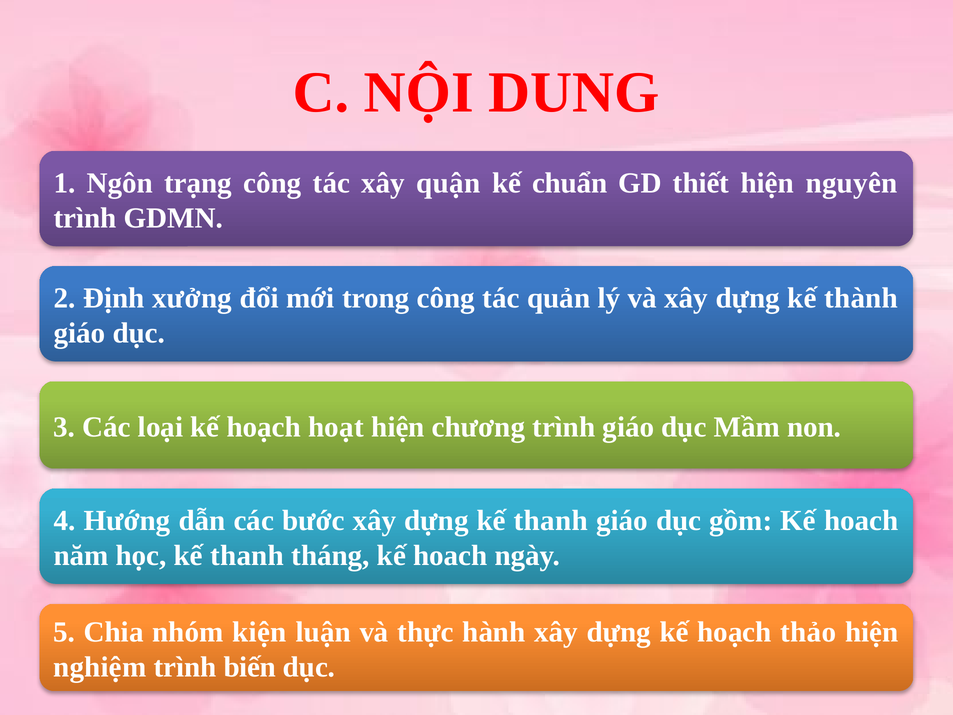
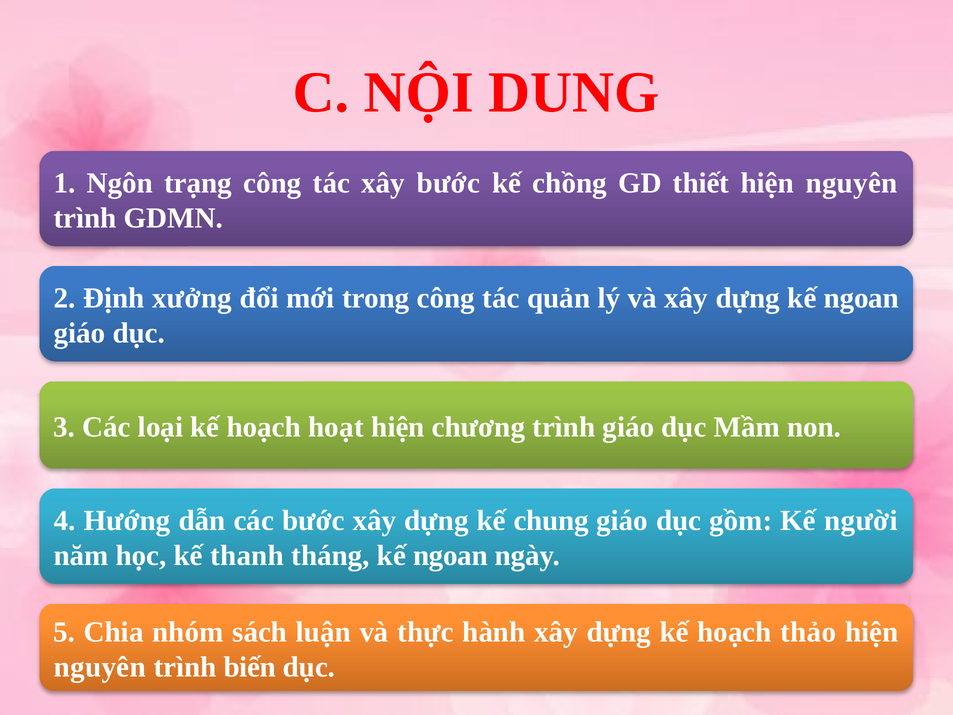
xây quận: quận -> bước (448, 183)
chuẩn: chuẩn -> chồng (570, 183)
dựng kế thành: thành -> ngoan (861, 298)
dựng kế thanh: thanh -> chung (551, 521)
gồm Kế hoach: hoach -> người (861, 521)
tháng kế hoach: hoach -> ngoan (451, 556)
kiện: kiện -> sách (260, 632)
nghiệm: nghiệm -> nguyên (100, 667)
